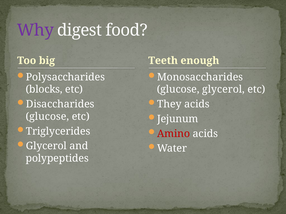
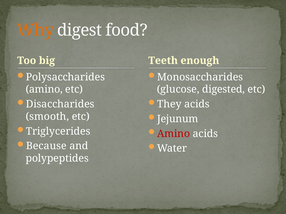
Why colour: purple -> orange (35, 30)
blocks: blocks -> amino (44, 90)
glucose glycerol: glycerol -> digested (224, 90)
glucose: glucose -> smooth (47, 117)
Glycerol: Glycerol -> Because (46, 146)
